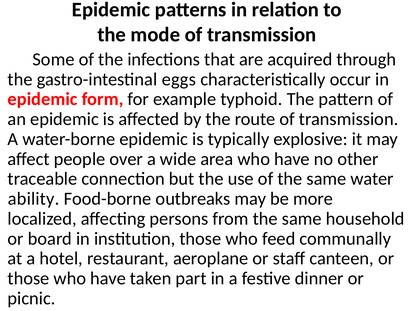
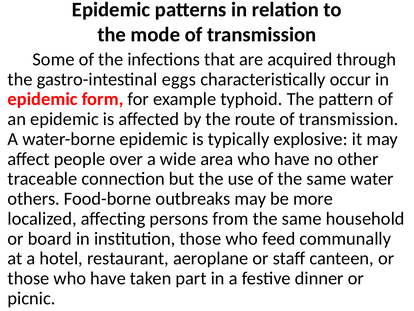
ability: ability -> others (34, 198)
